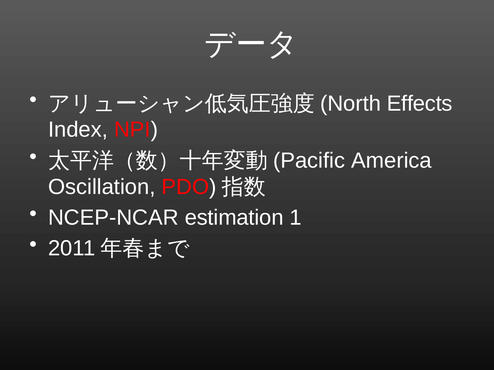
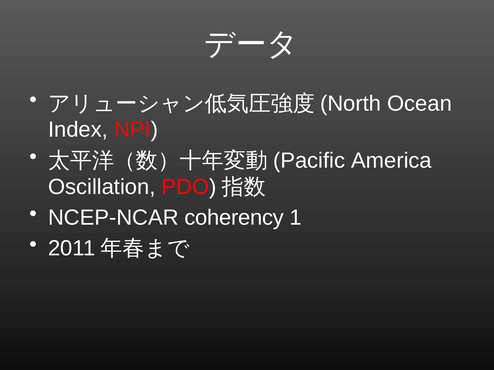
Effects: Effects -> Ocean (420, 104)
estimation: estimation -> coherency (234, 218)
